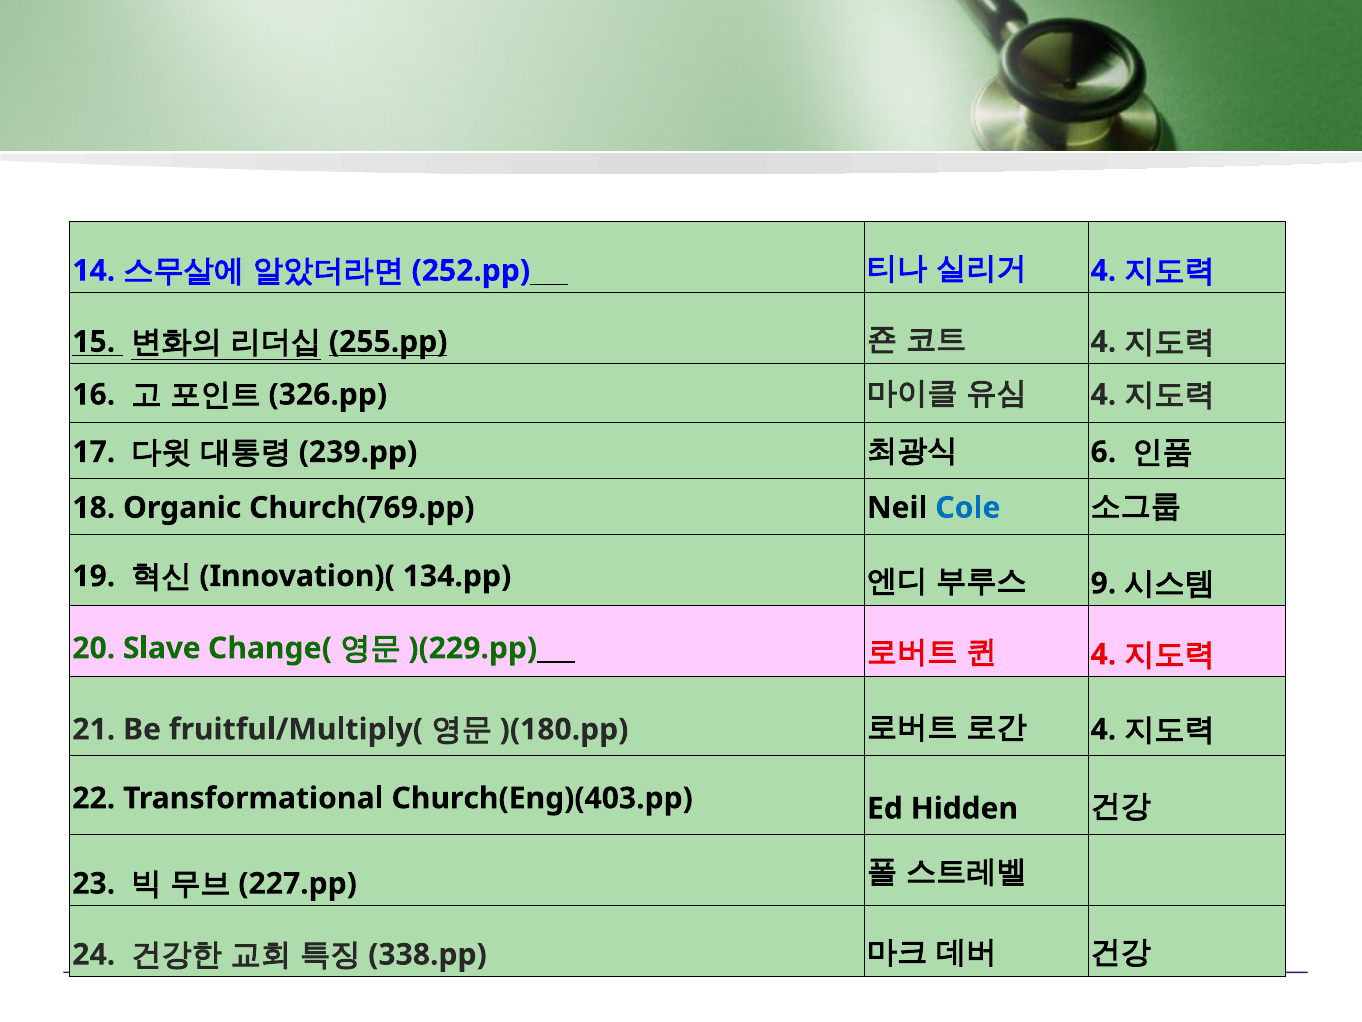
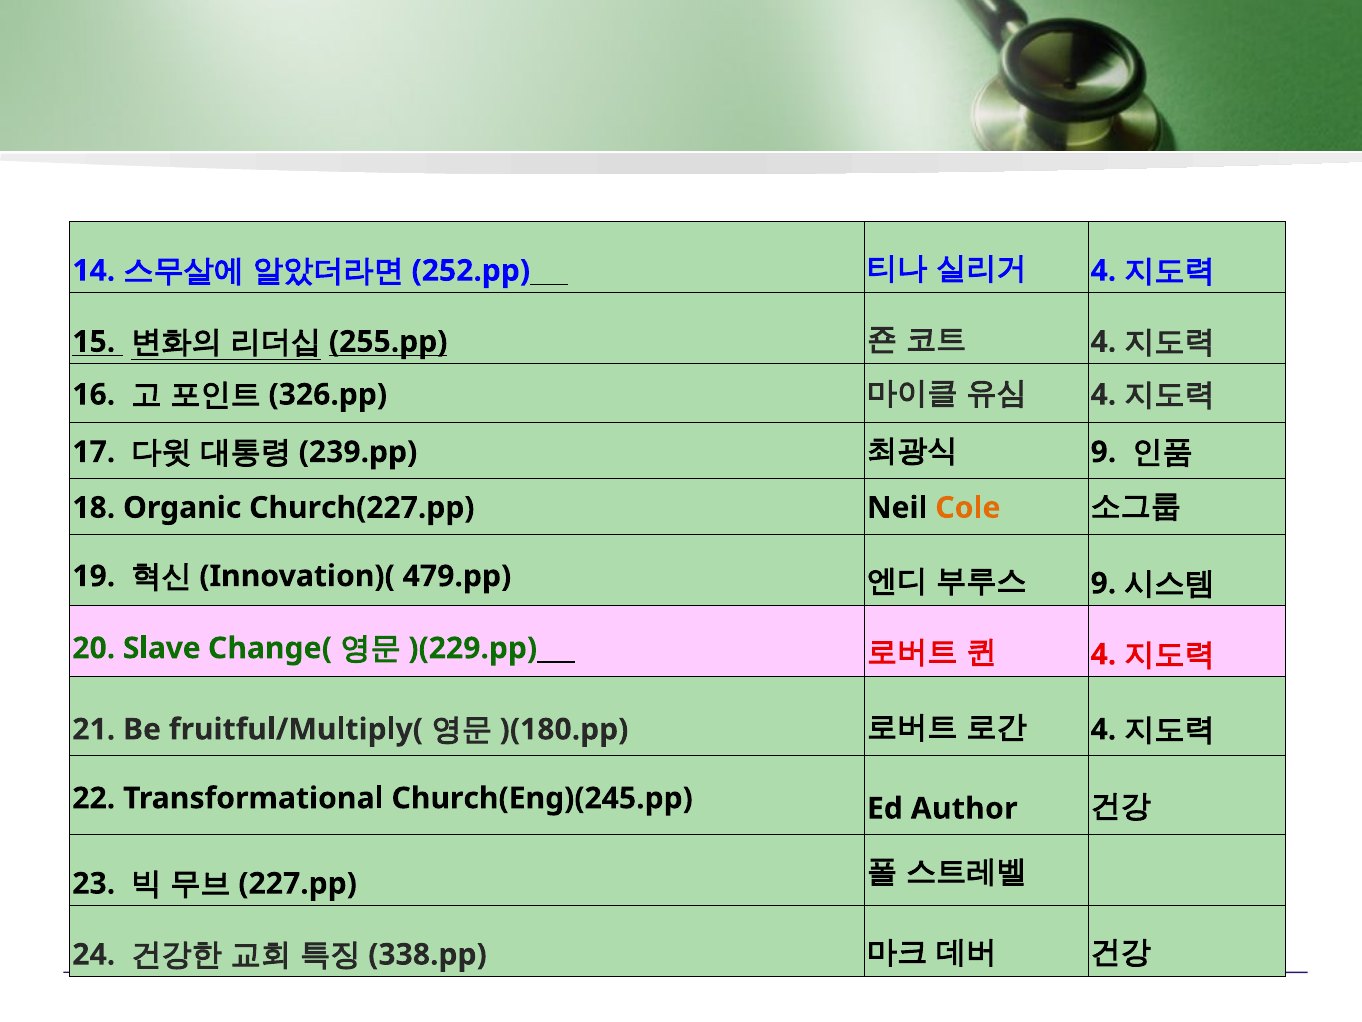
6: 6 -> 9 (1103, 452)
Church(769.pp: Church(769.pp -> Church(227.pp (362, 508)
Cole colour: blue -> orange (968, 508)
134.pp: 134.pp -> 479.pp (457, 576)
Church(Eng)(403.pp: Church(Eng)(403.pp -> Church(Eng)(245.pp (542, 798)
Hidden: Hidden -> Author (964, 808)
